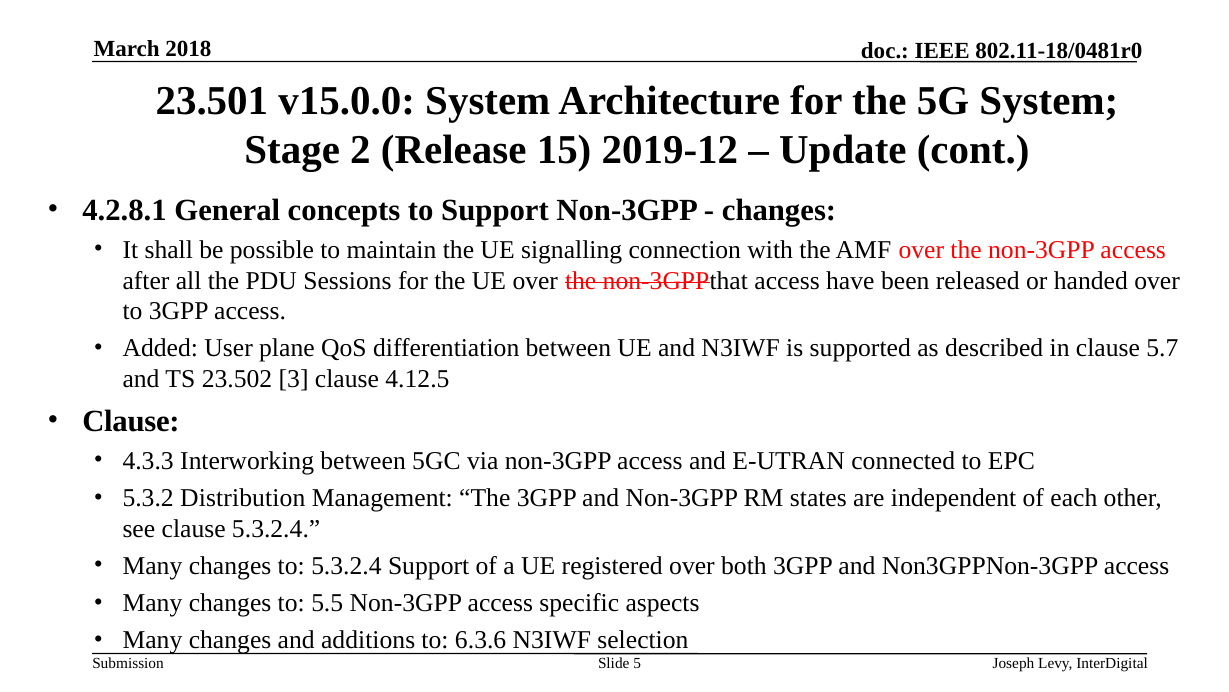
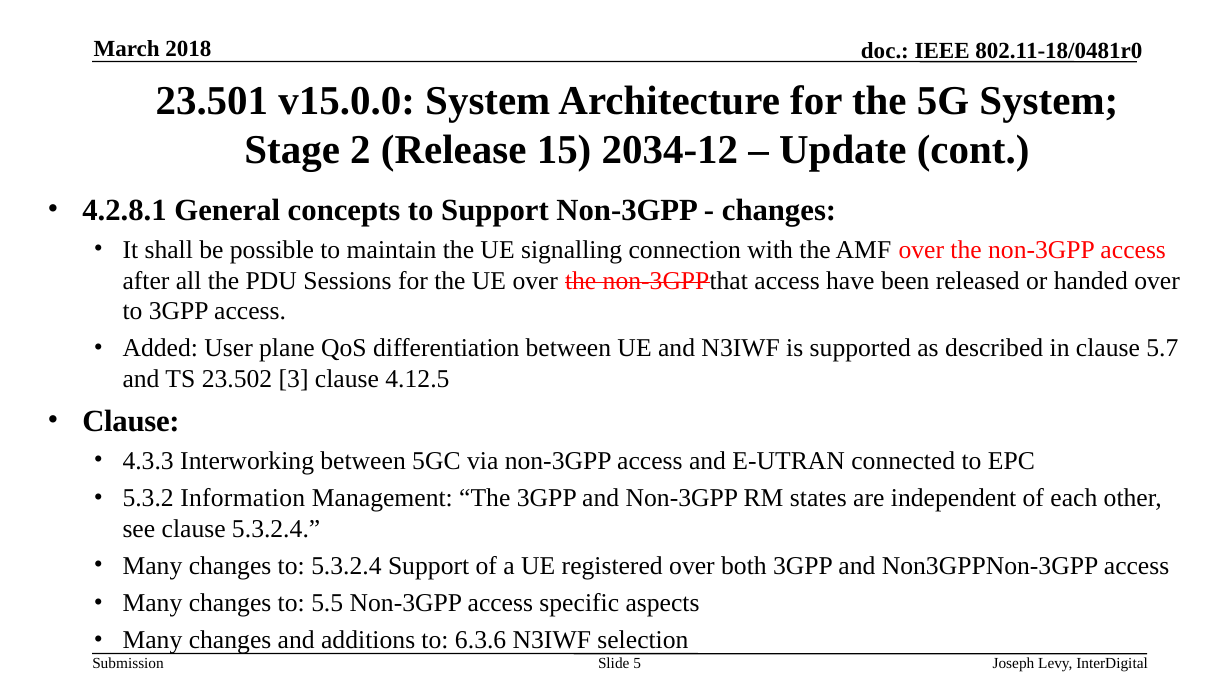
2019-12: 2019-12 -> 2034-12 (670, 150)
Distribution: Distribution -> Information (243, 498)
